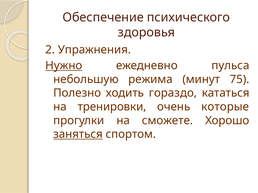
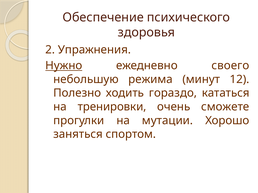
пульса: пульса -> своего (230, 66)
75: 75 -> 12 (240, 79)
которые: которые -> сможете (225, 107)
сможете: сможете -> мутации (167, 121)
заняться underline: present -> none (78, 135)
